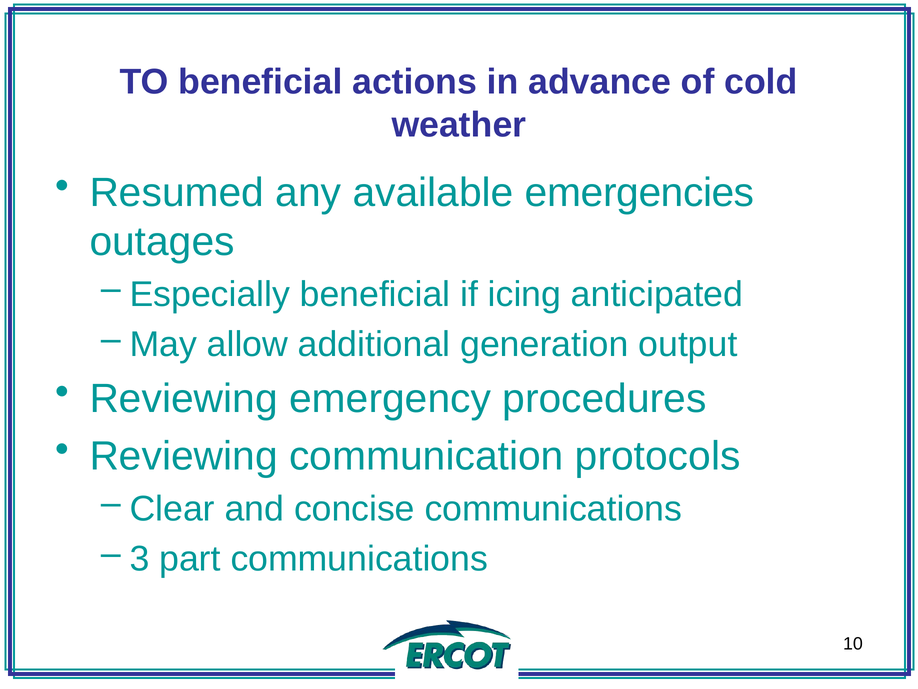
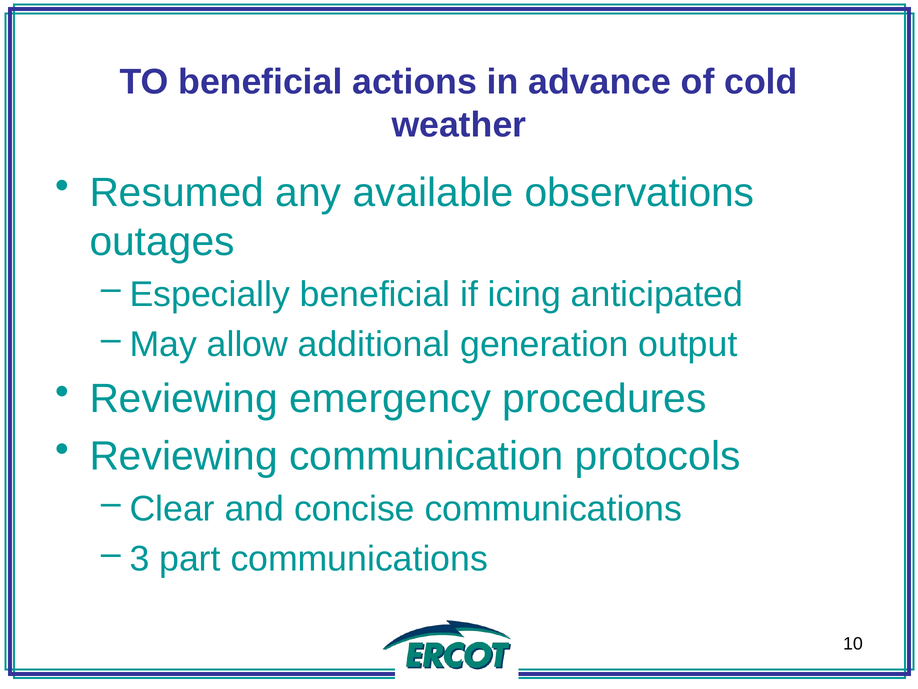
emergencies: emergencies -> observations (640, 193)
